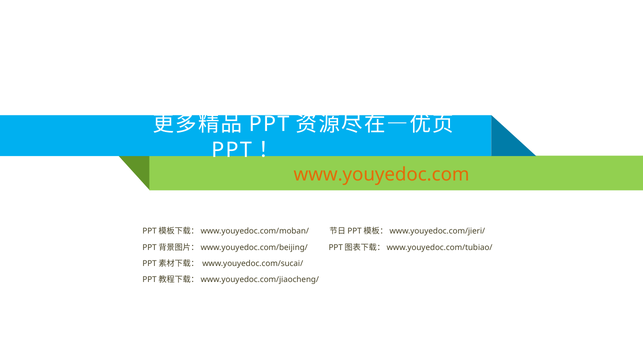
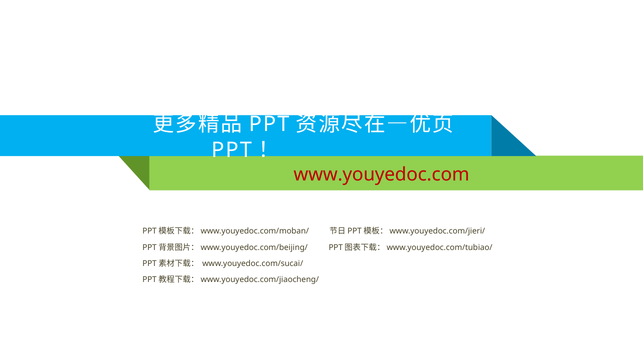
www.youyedoc.com colour: orange -> red (382, 174)
